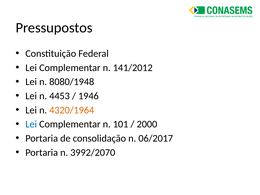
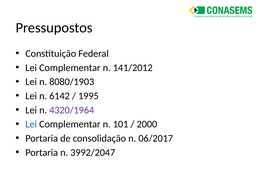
8080/1948: 8080/1948 -> 8080/1903 (72, 82)
4453: 4453 -> 6142 (60, 96)
1946: 1946 -> 1995 (88, 96)
4320/1964 colour: orange -> purple (72, 110)
3992/2070: 3992/2070 -> 3992/2047 (93, 153)
